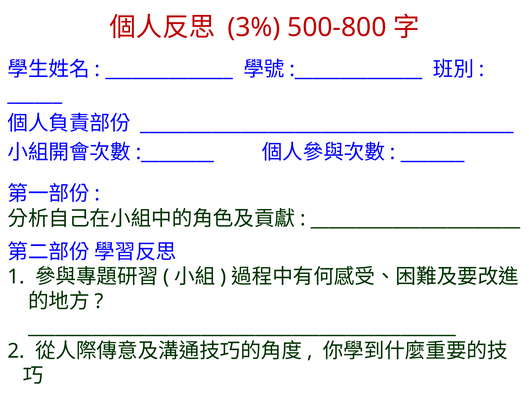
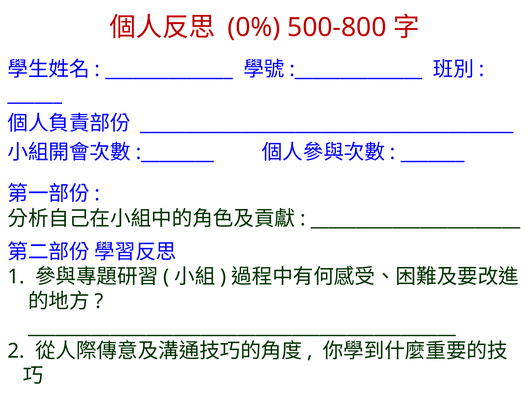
3%: 3% -> 0% (254, 27)
